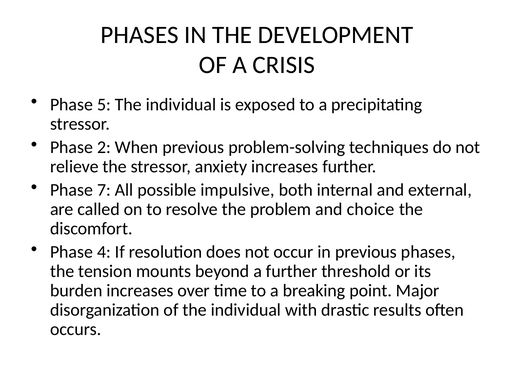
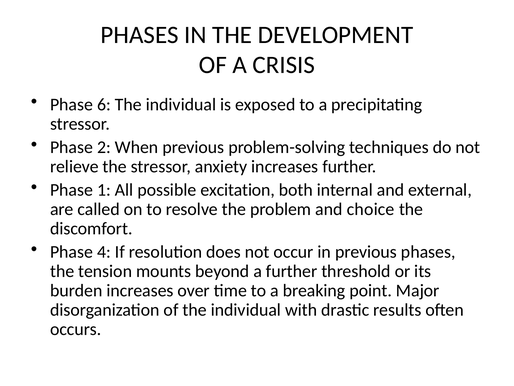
5: 5 -> 6 (104, 104)
7: 7 -> 1 (104, 190)
impulsive: impulsive -> excitation (238, 190)
